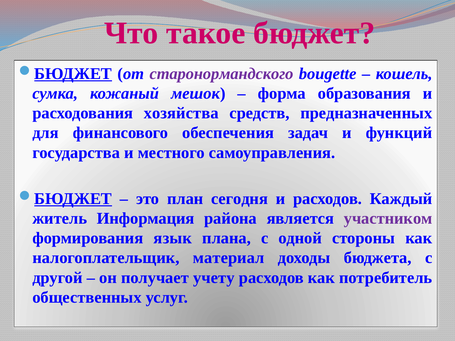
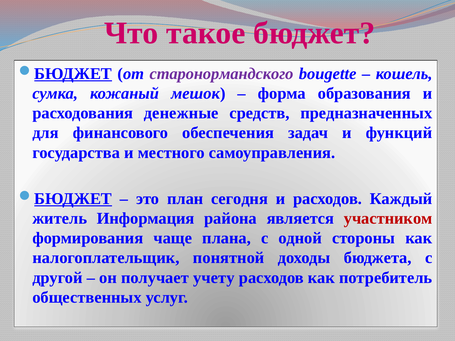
хозяйства: хозяйства -> денежные (181, 113)
участником colour: purple -> red (388, 219)
язык: язык -> чаще (173, 238)
материал: материал -> понятной (229, 258)
